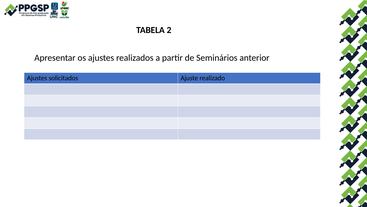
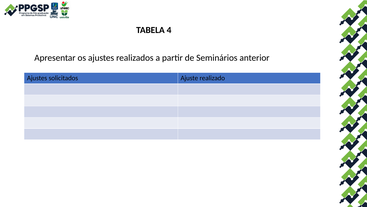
2: 2 -> 4 (169, 30)
